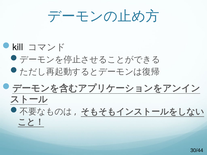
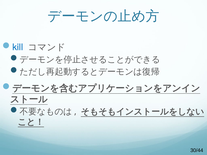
kill colour: black -> blue (18, 47)
